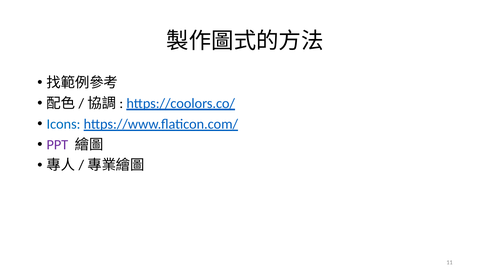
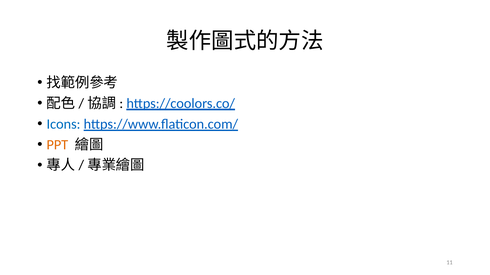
PPT colour: purple -> orange (57, 145)
